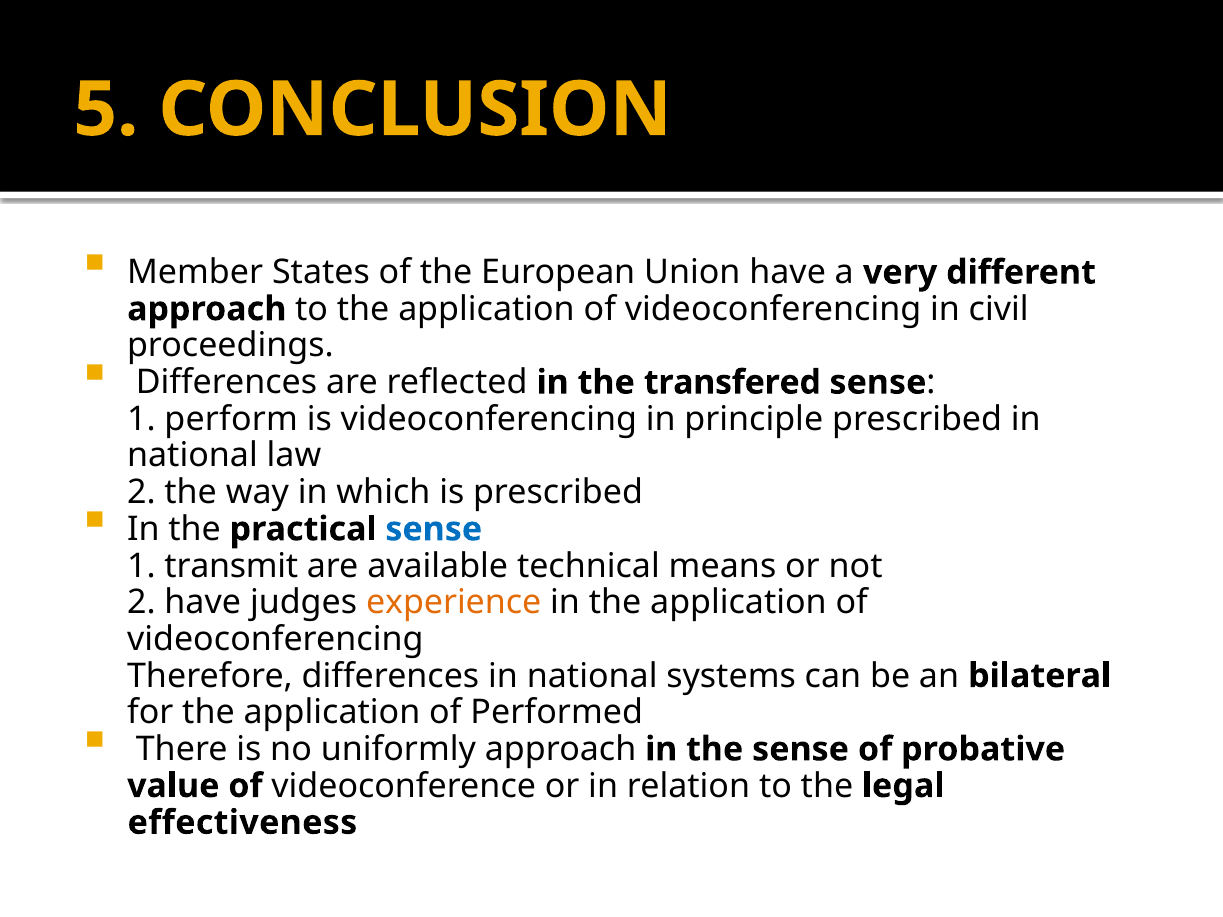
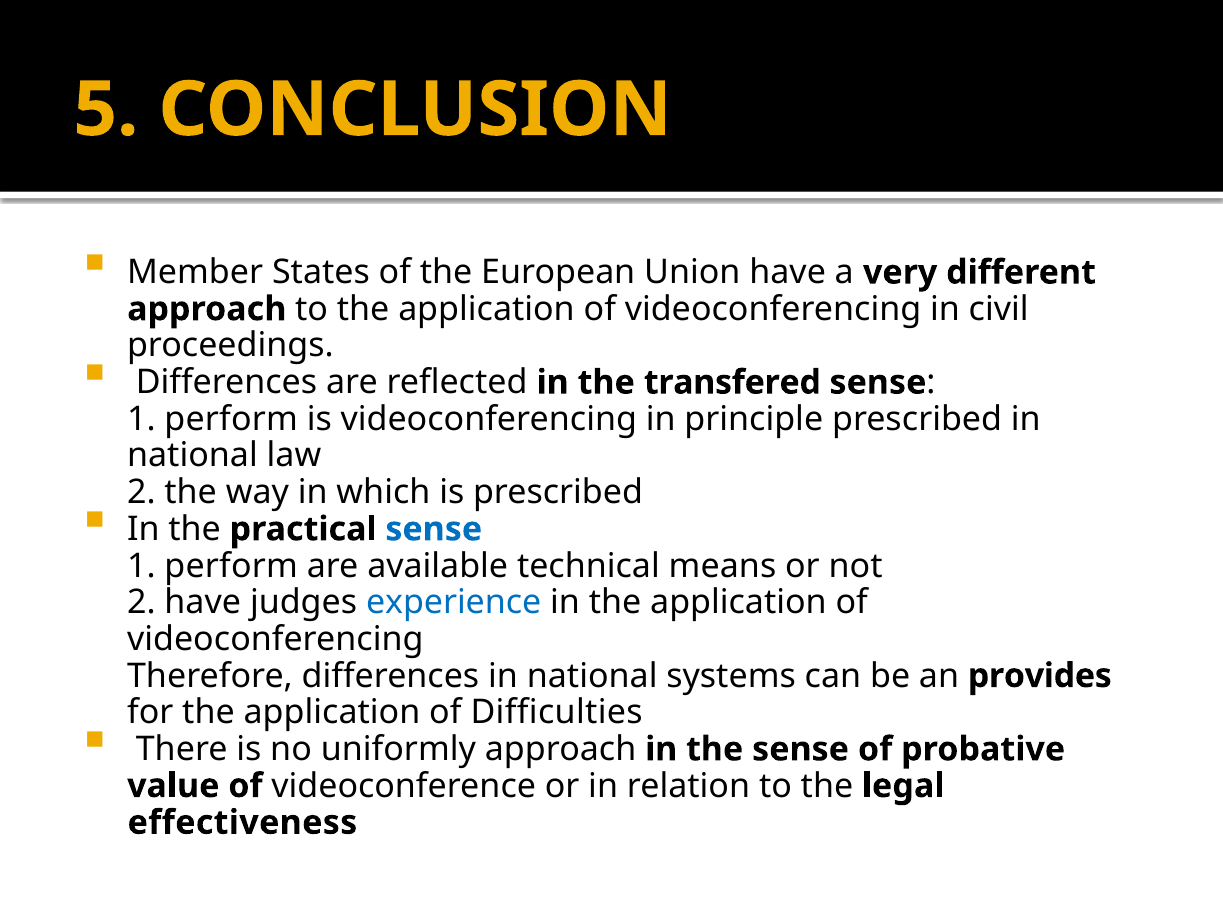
transmit: transmit -> perform (231, 566)
experience colour: orange -> blue (454, 603)
bilateral: bilateral -> provides (1040, 676)
Performed: Performed -> Difficulties (557, 713)
